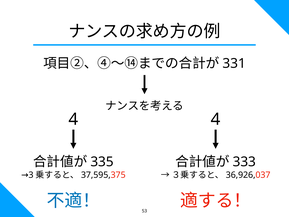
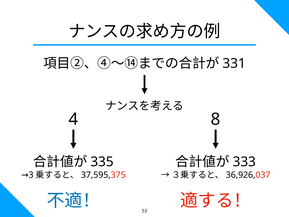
4 4: 4 -> 8 (216, 119)
